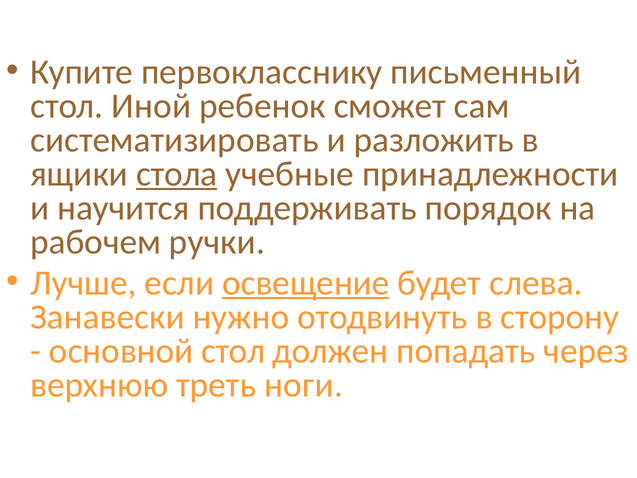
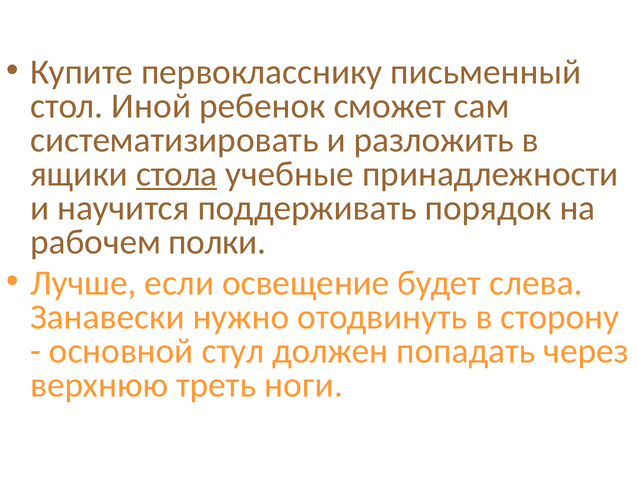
ручки: ручки -> полки (217, 242)
освещение underline: present -> none (306, 283)
основной стол: стол -> стул (233, 351)
